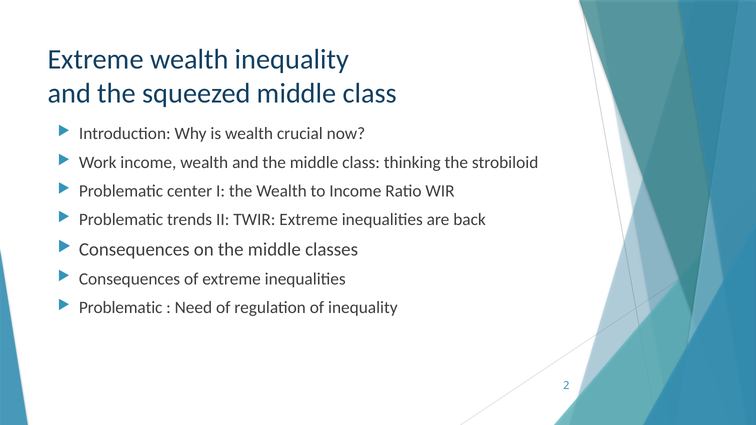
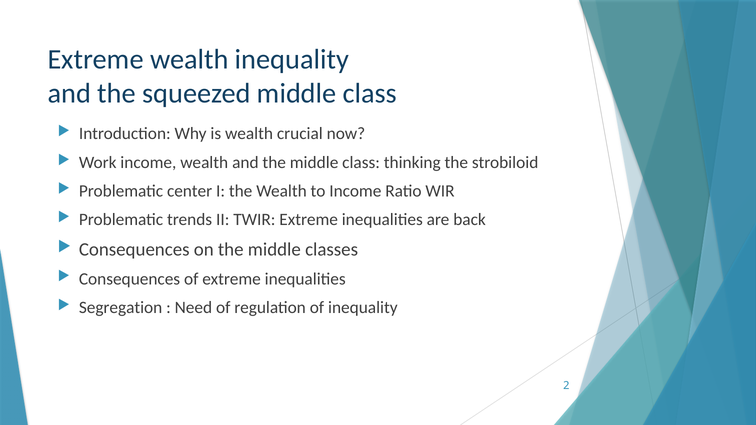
Problematic: Problematic -> Segregation (121, 308)
